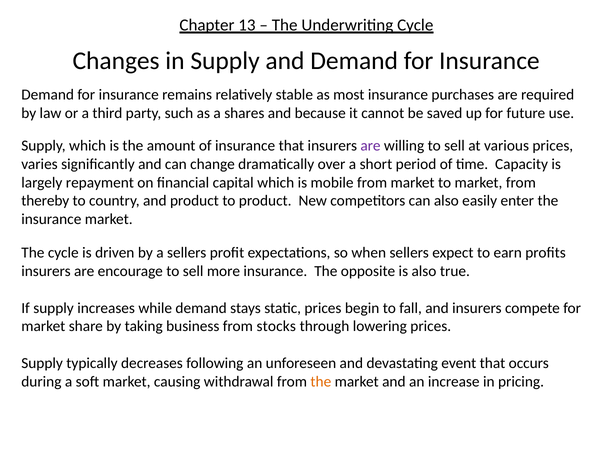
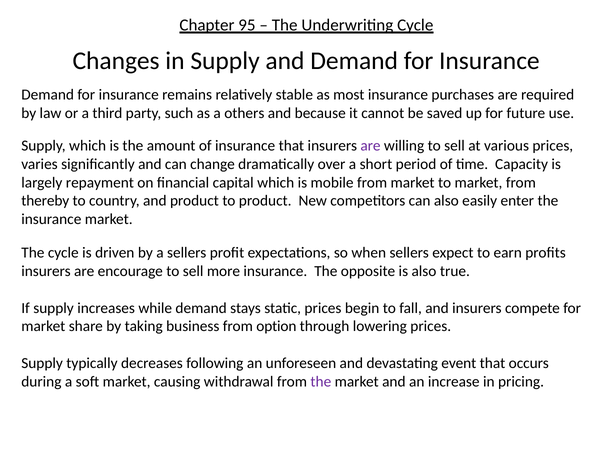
13: 13 -> 95 (247, 25)
shares: shares -> others (244, 113)
stocks: stocks -> option (276, 327)
the colour: orange -> purple (321, 382)
